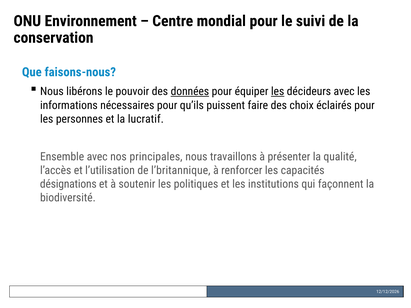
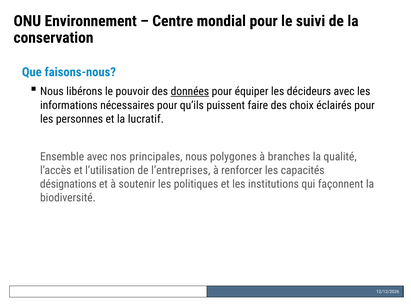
les underline: present -> none (278, 92)
travaillons: travaillons -> polygones (233, 157)
présenter: présenter -> branches (289, 157)
l’britannique: l’britannique -> l’entreprises (181, 171)
